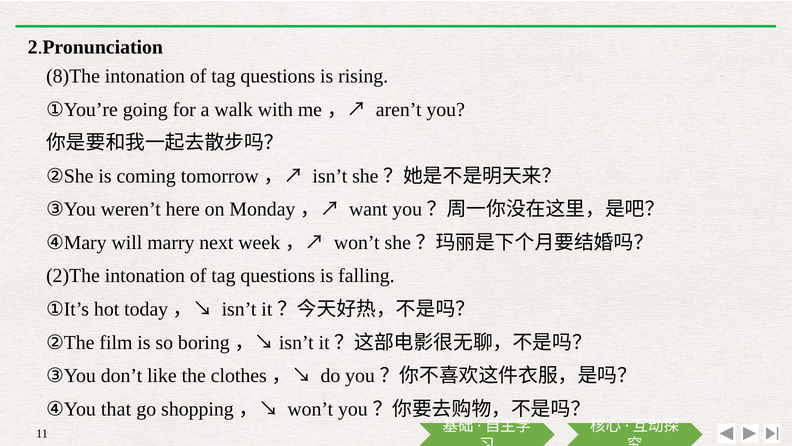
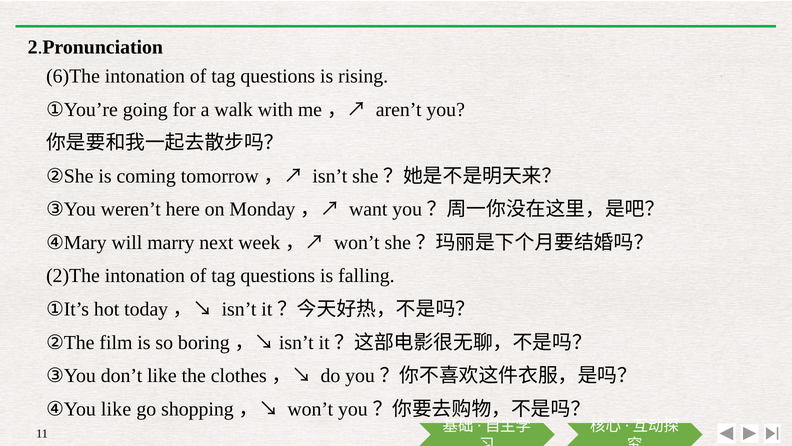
8)The: 8)The -> 6)The (73, 76)
④You that: that -> like (116, 409)
